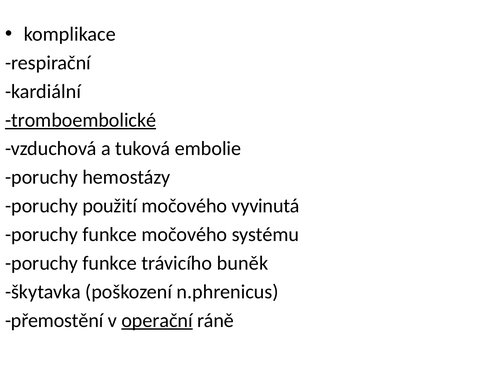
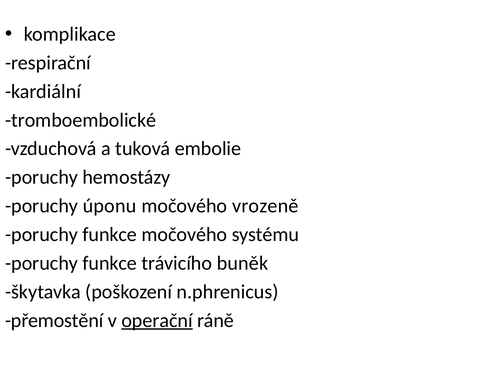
tromboembolické underline: present -> none (81, 120)
použití: použití -> úponu (110, 206)
vyvinutá: vyvinutá -> vrozeně (265, 206)
